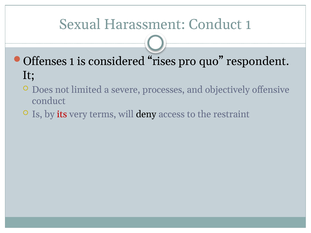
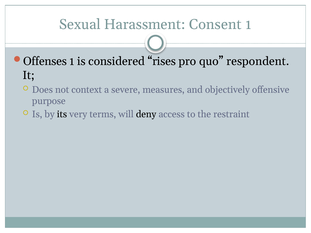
Harassment Conduct: Conduct -> Consent (215, 24)
limited: limited -> context (87, 90)
processes: processes -> measures (164, 90)
conduct: conduct -> purpose (49, 101)
its colour: red -> black (62, 114)
